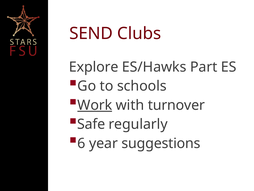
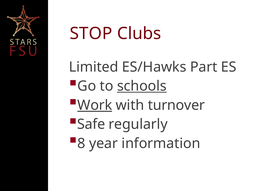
SEND: SEND -> STOP (91, 33)
Explore: Explore -> Limited (94, 67)
schools underline: none -> present (142, 86)
6: 6 -> 8 (81, 143)
suggestions: suggestions -> information (161, 143)
